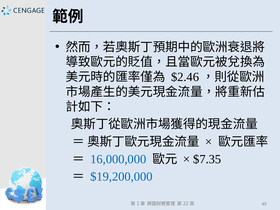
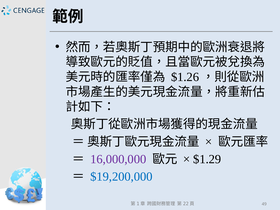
$2.46: $2.46 -> $1.26 (185, 77)
16,000,000 colour: blue -> purple (118, 159)
$7.35: $7.35 -> $1.29 (207, 159)
